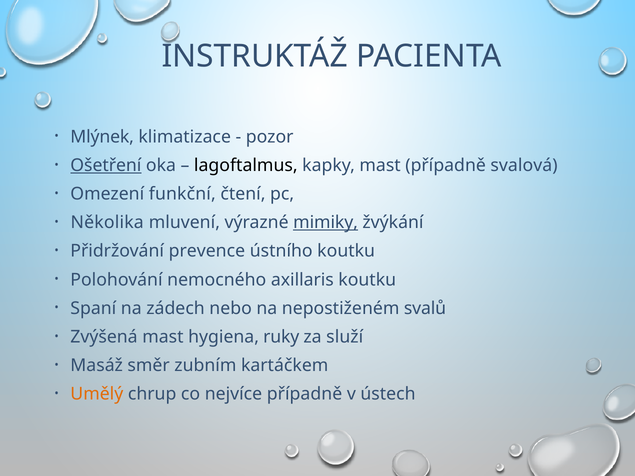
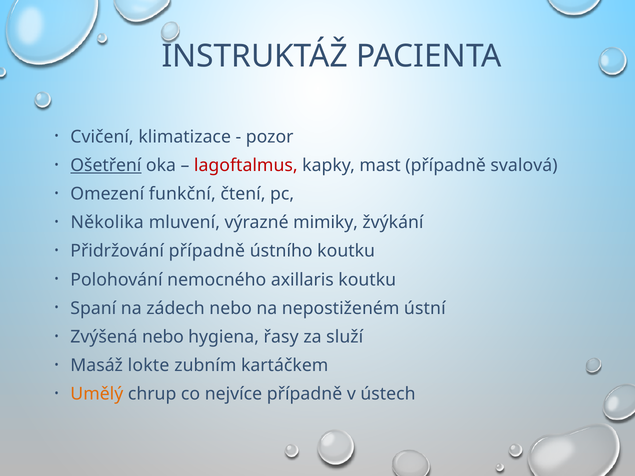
Mlýnek: Mlýnek -> Cvičení (102, 137)
lagoftalmus colour: black -> red (246, 166)
mimiky underline: present -> none (326, 223)
Přidržování prevence: prevence -> případně (207, 251)
svalů: svalů -> ústní (425, 309)
Zvýšená mast: mast -> nebo (163, 337)
ruky: ruky -> řasy (281, 337)
směr: směr -> lokte (149, 366)
